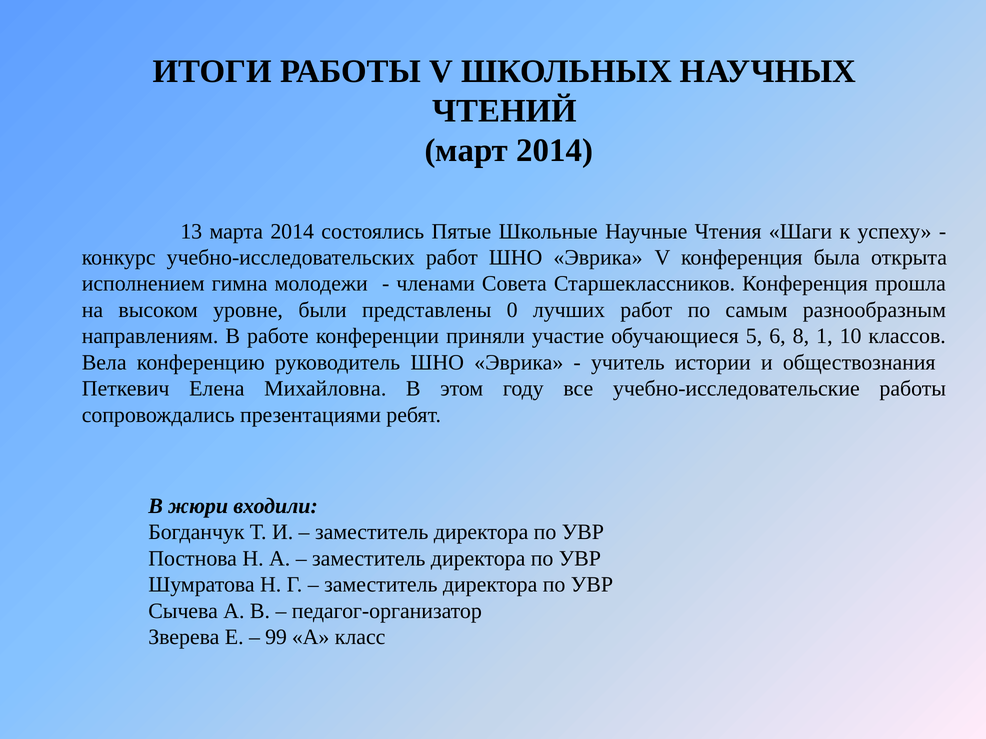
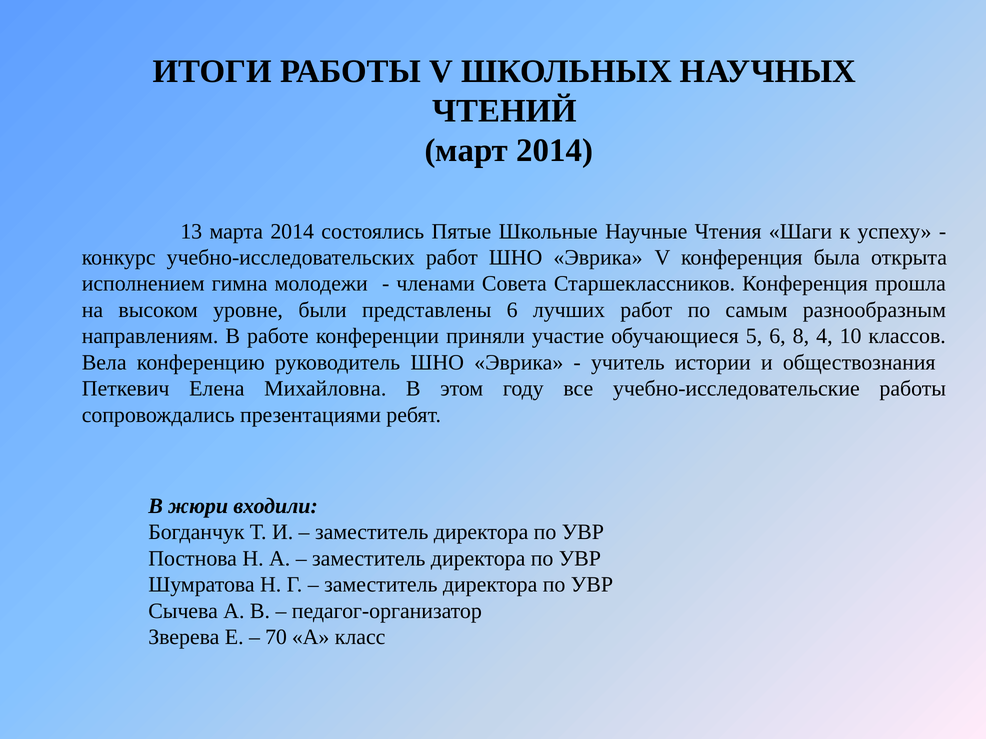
представлены 0: 0 -> 6 (512, 310)
1: 1 -> 4 (824, 336)
99: 99 -> 70 (276, 638)
